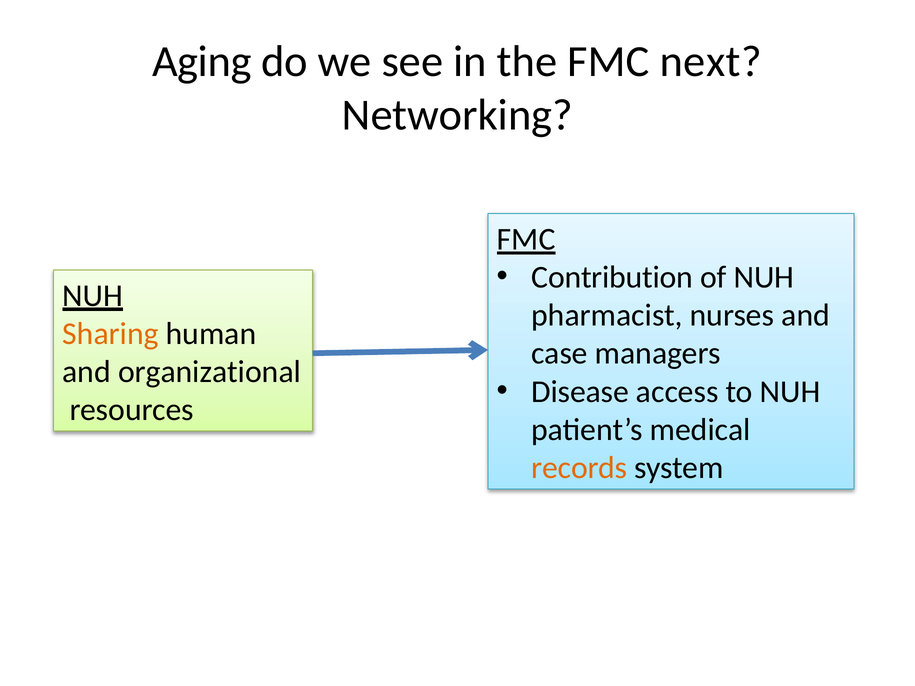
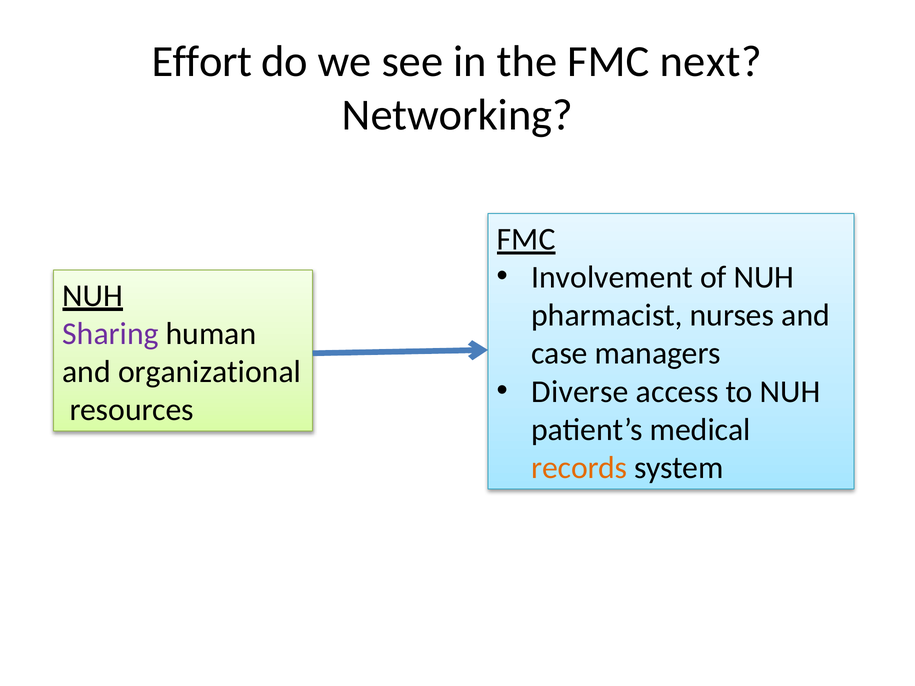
Aging: Aging -> Effort (202, 62)
Contribution: Contribution -> Involvement (612, 277)
Sharing colour: orange -> purple (111, 334)
Disease: Disease -> Diverse (580, 392)
